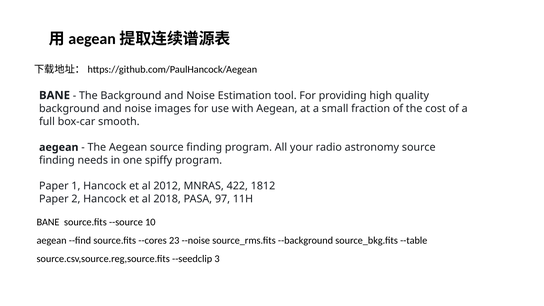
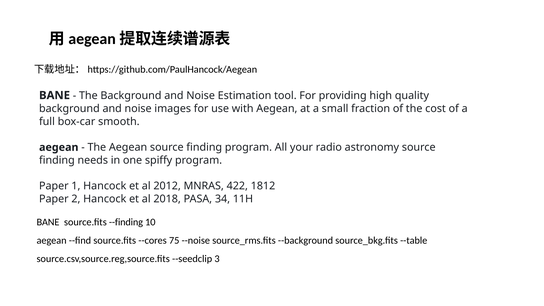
97: 97 -> 34 (222, 199)
--source: --source -> --finding (126, 222)
23: 23 -> 75 (174, 241)
